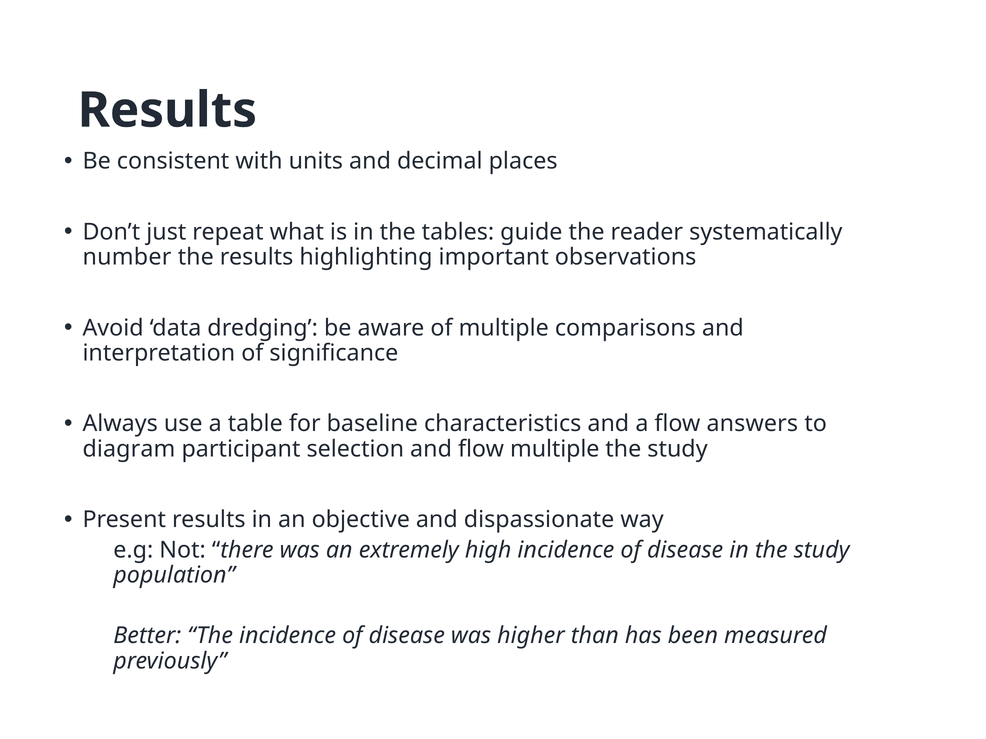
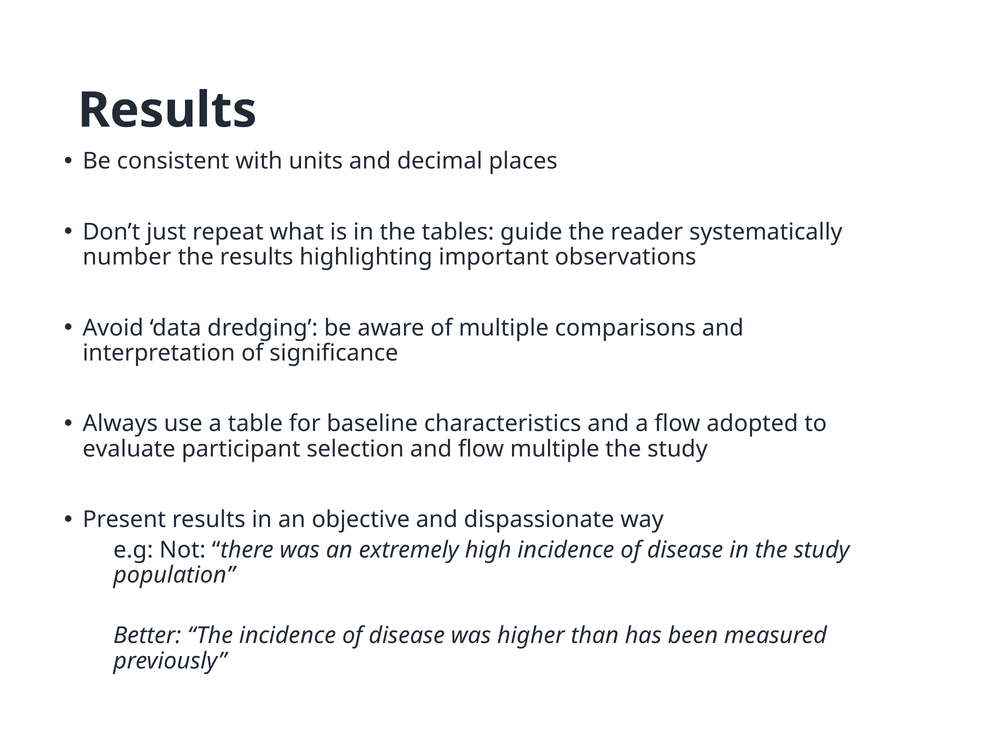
answers: answers -> adopted (752, 424)
diagram: diagram -> evaluate (129, 449)
